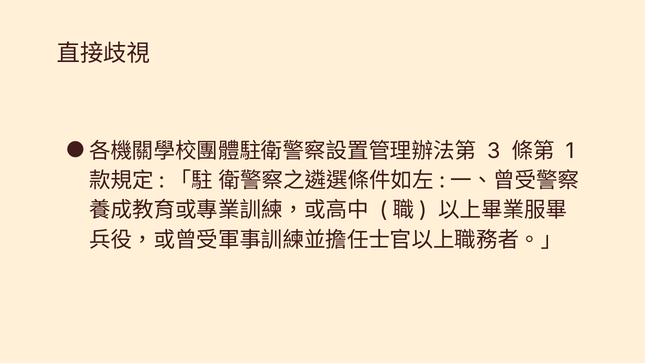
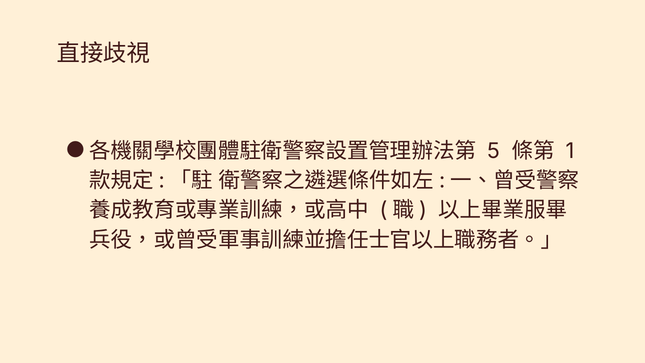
3: 3 -> 5 (494, 151)
